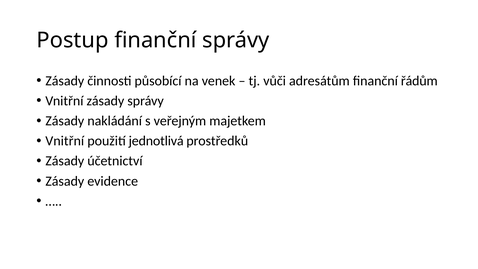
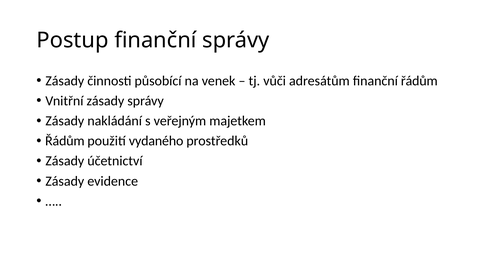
Vnitřní: Vnitřní -> Řádům (65, 141)
jednotlivá: jednotlivá -> vydaného (156, 141)
